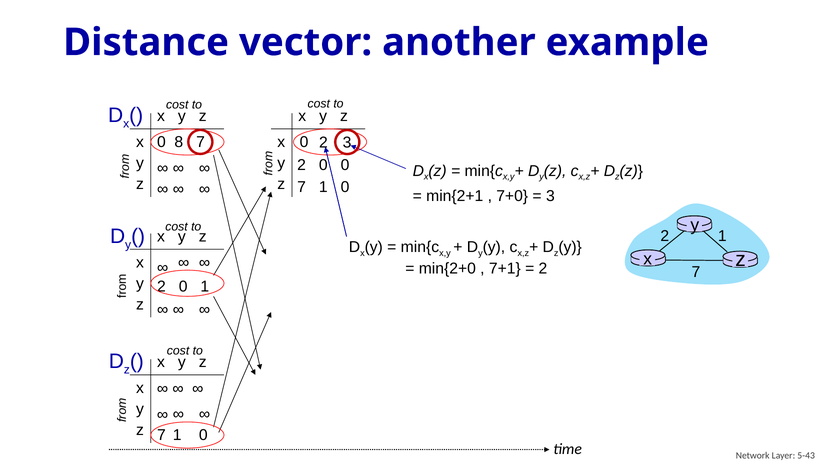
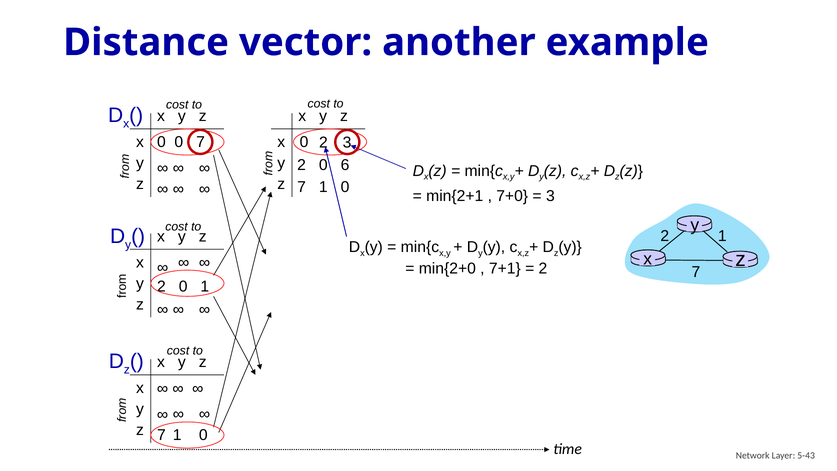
0 8: 8 -> 0 (179, 142)
0 0: 0 -> 6 (345, 165)
